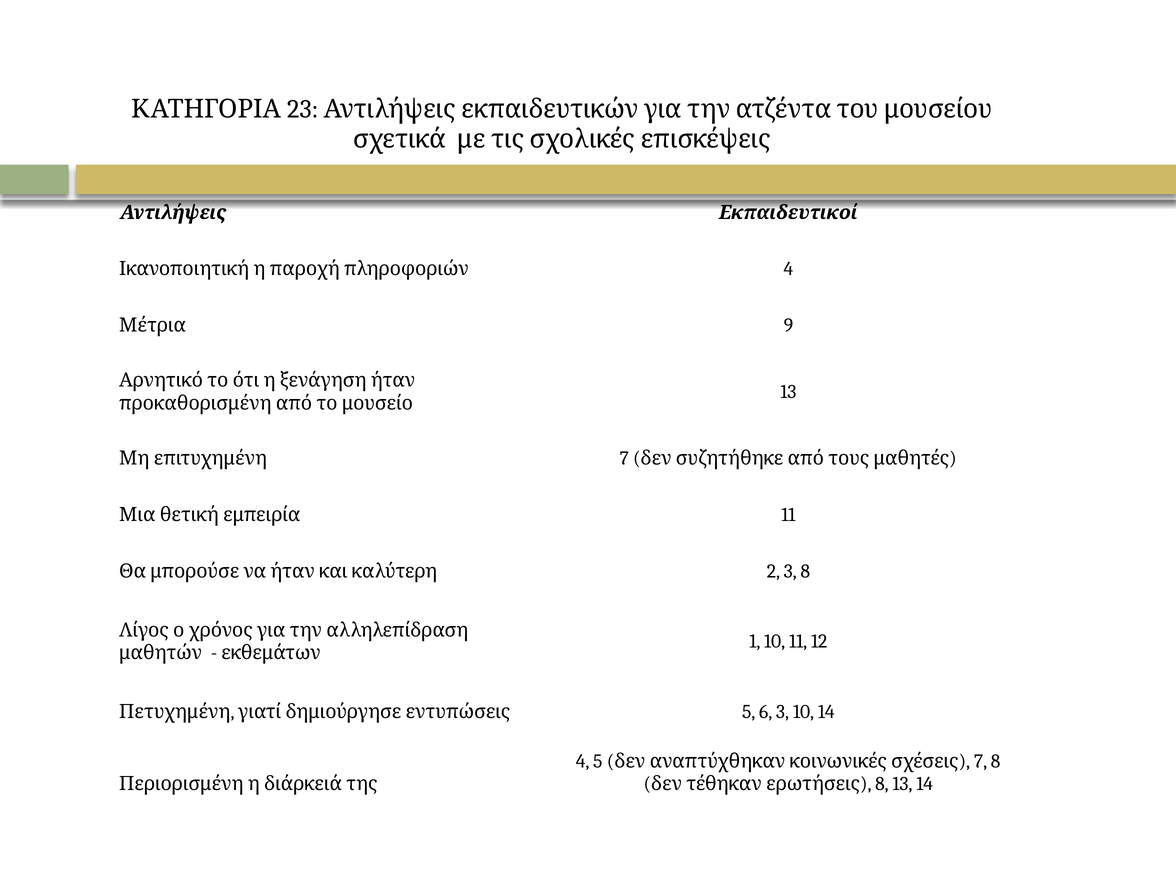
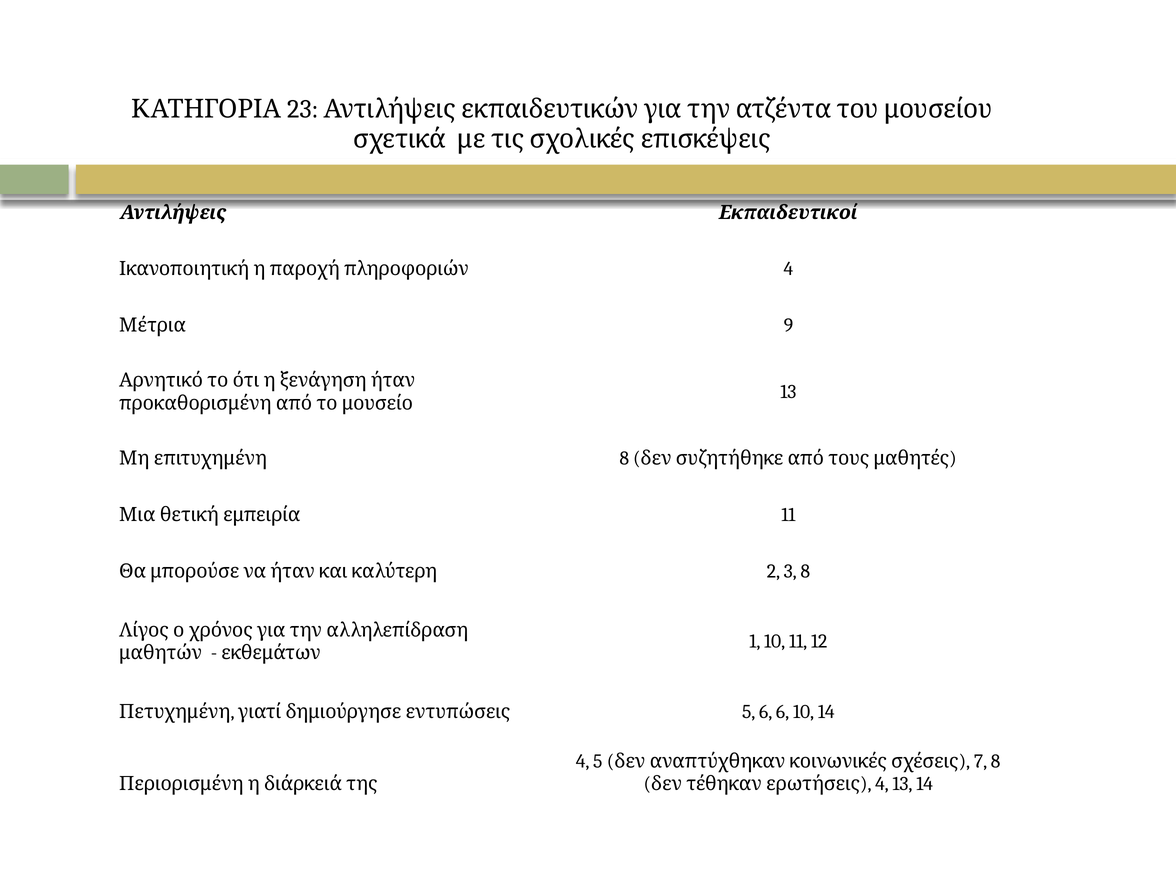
7: 7 -> 8 (624, 458)
6 3: 3 -> 6 (783, 712)
8: 8 -> 4 (882, 784)
